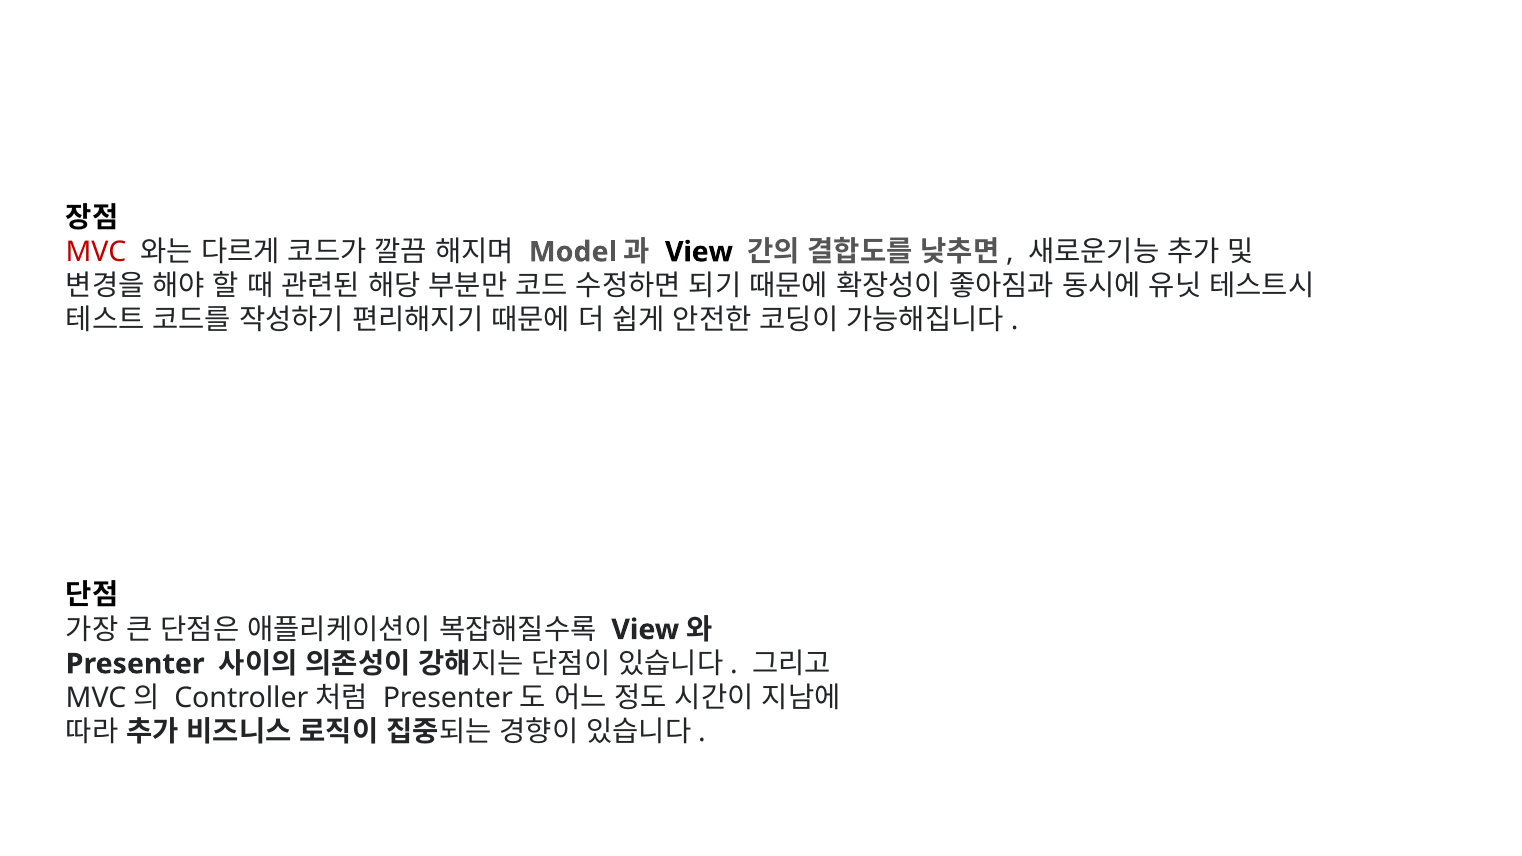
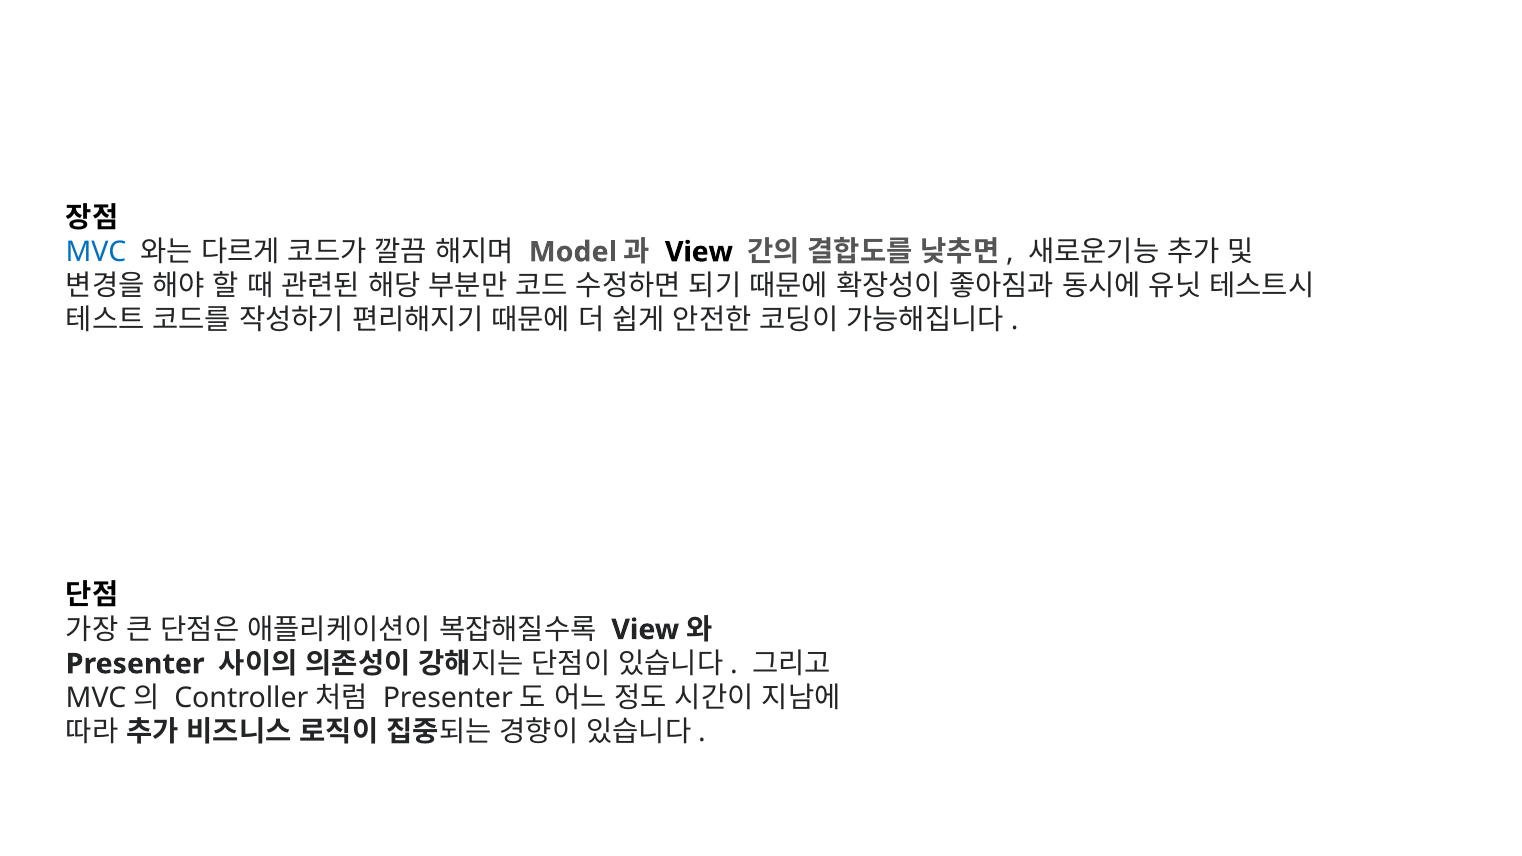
MVC colour: red -> blue (96, 252)
